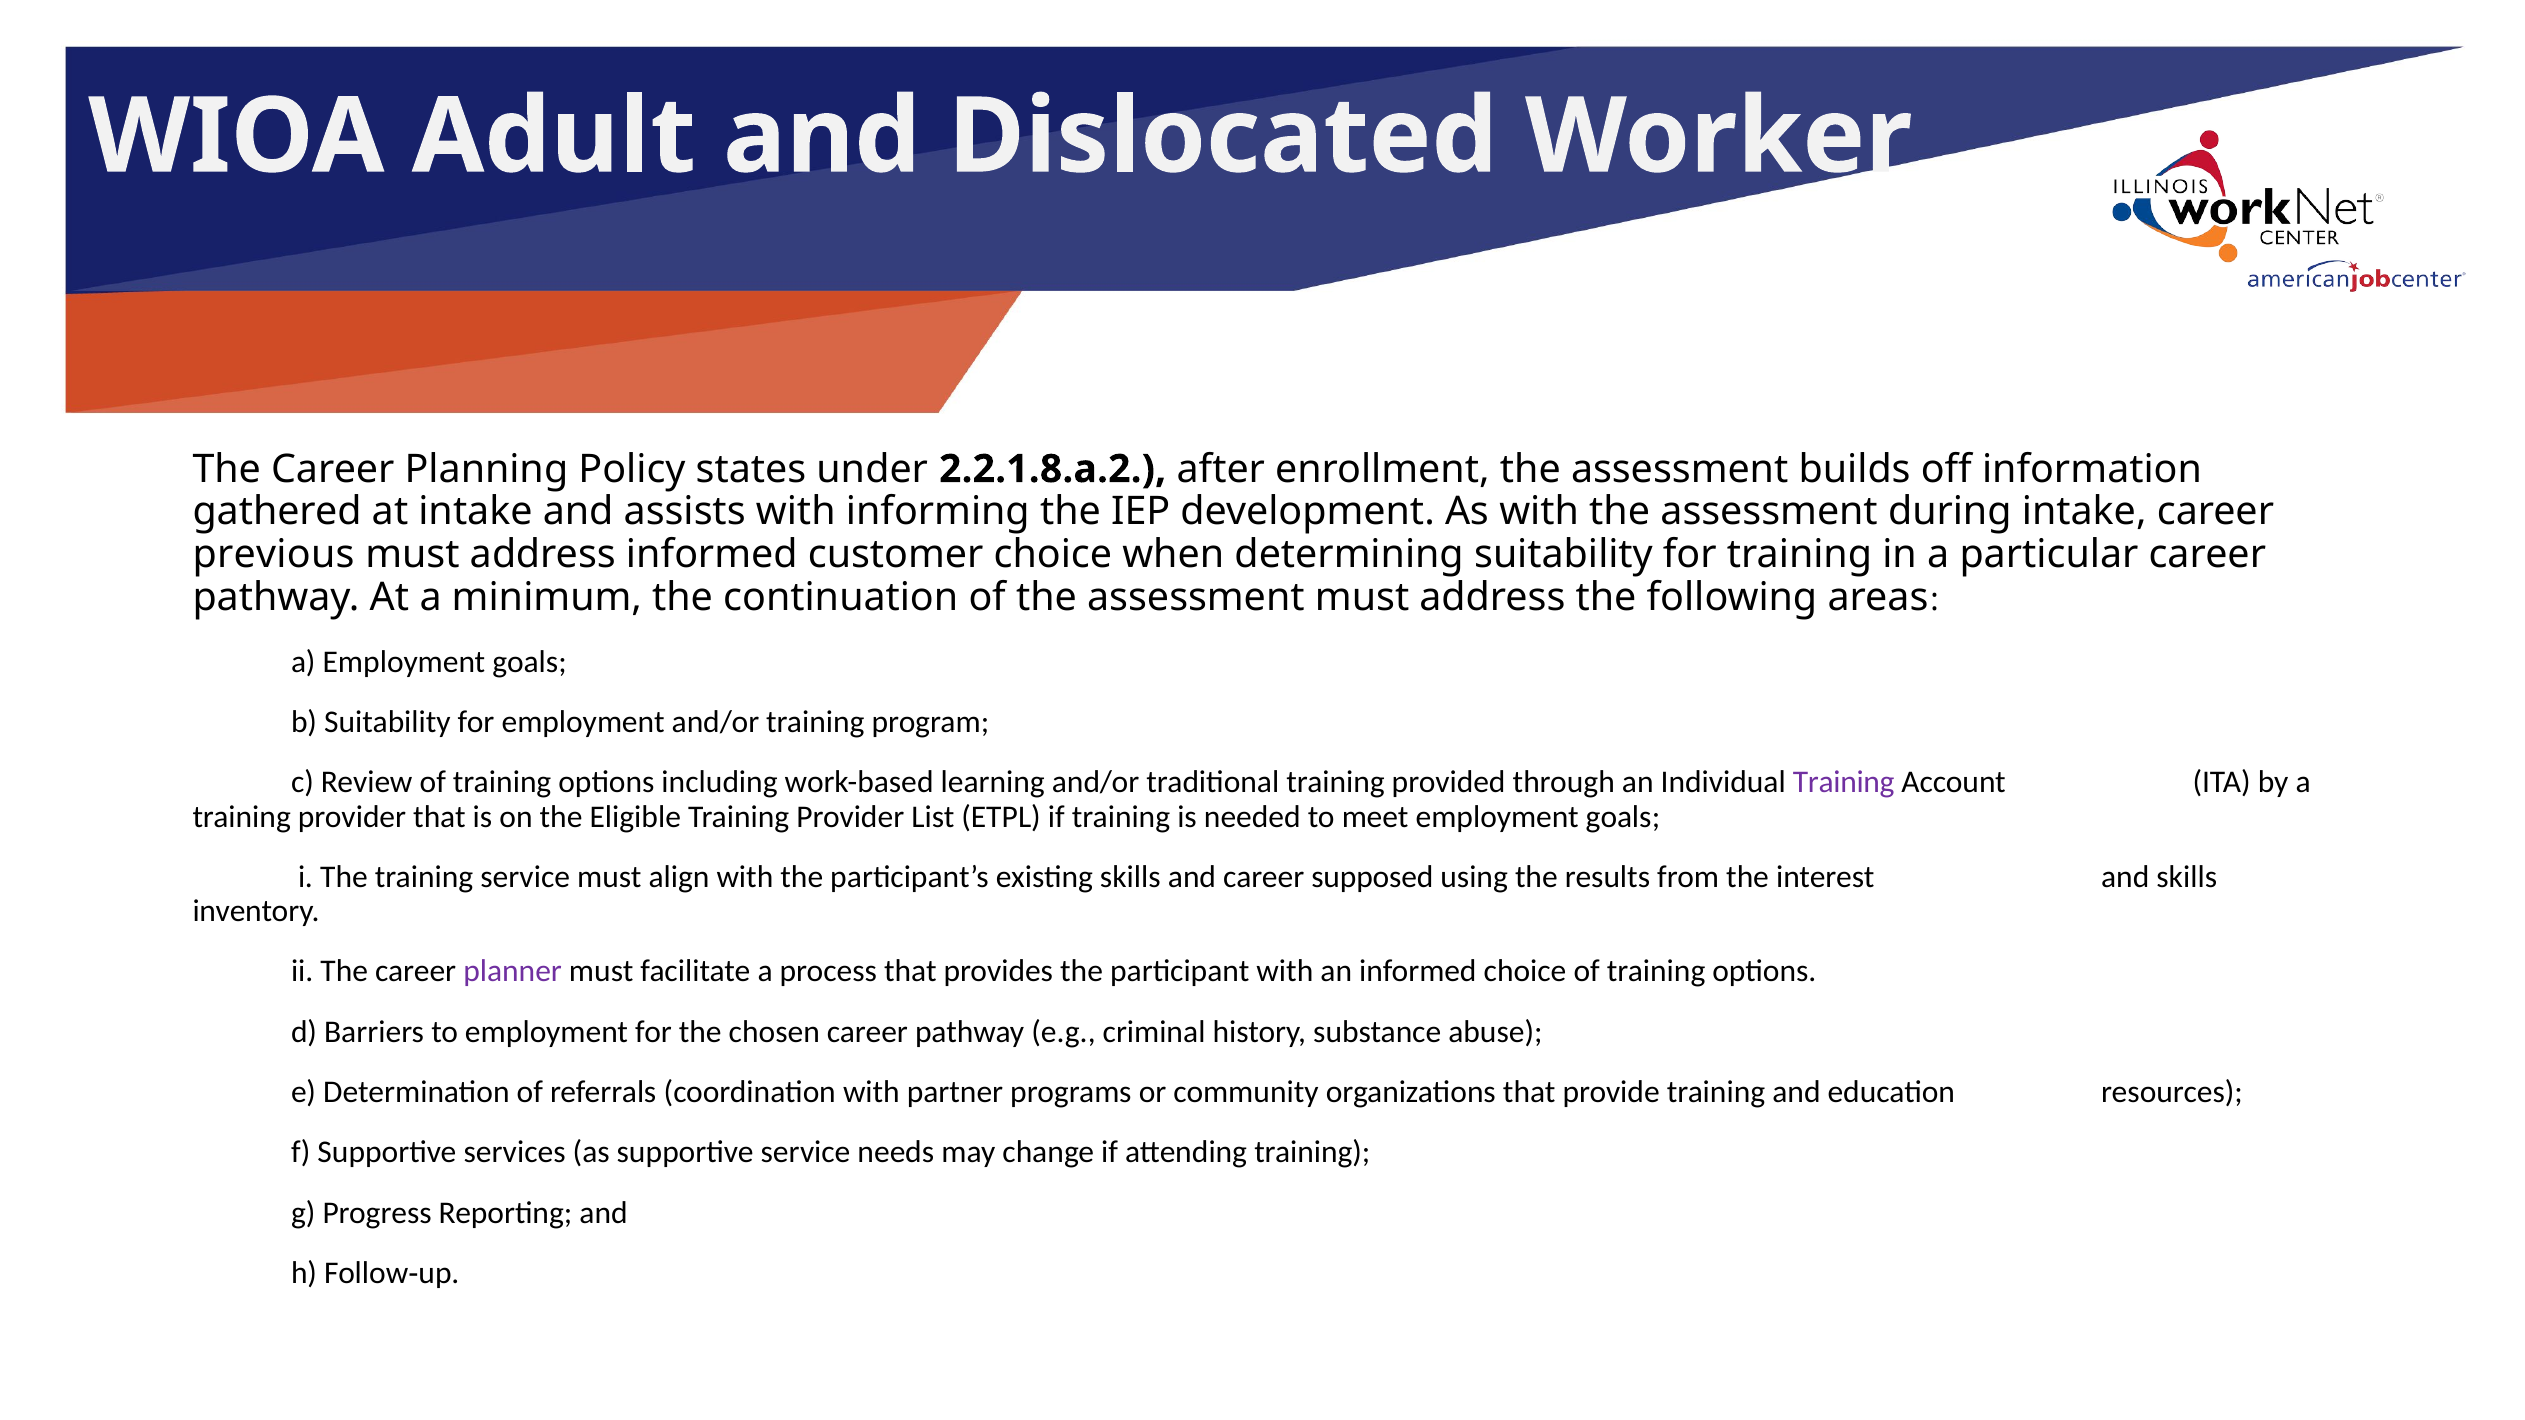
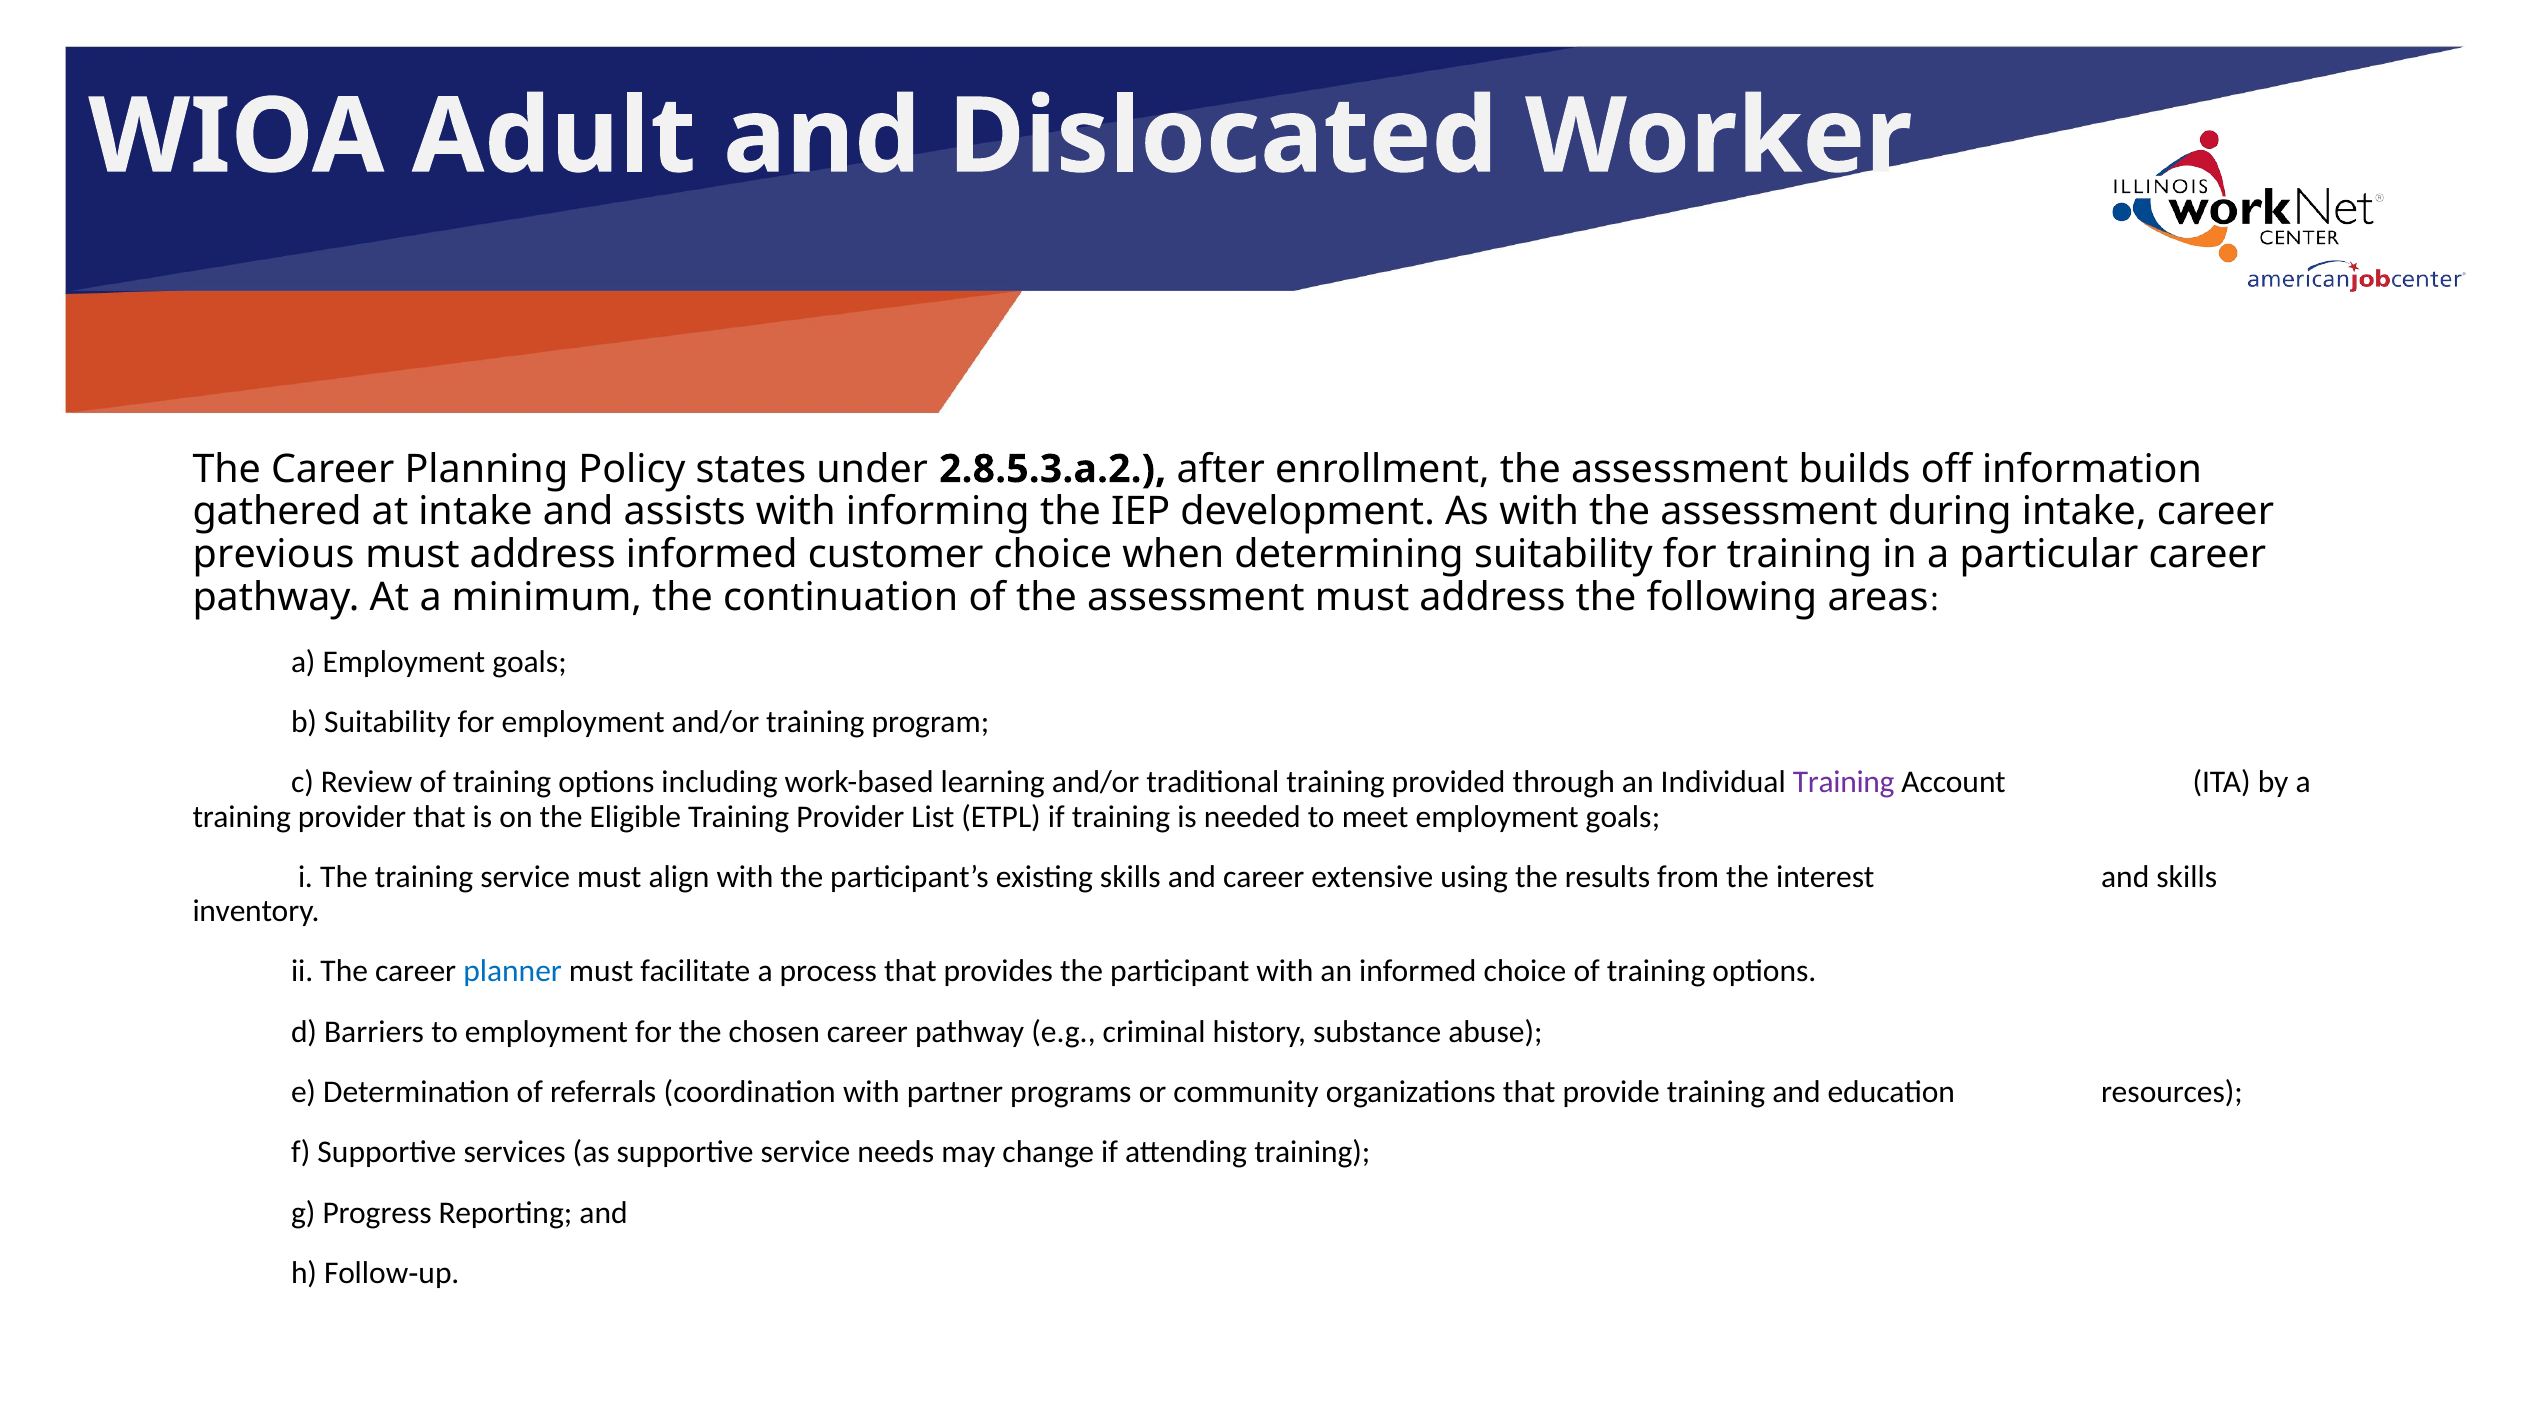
2.2.1.8.a.2: 2.2.1.8.a.2 -> 2.8.5.3.a.2 (1053, 469)
supposed: supposed -> extensive (1372, 877)
planner colour: purple -> blue (513, 972)
